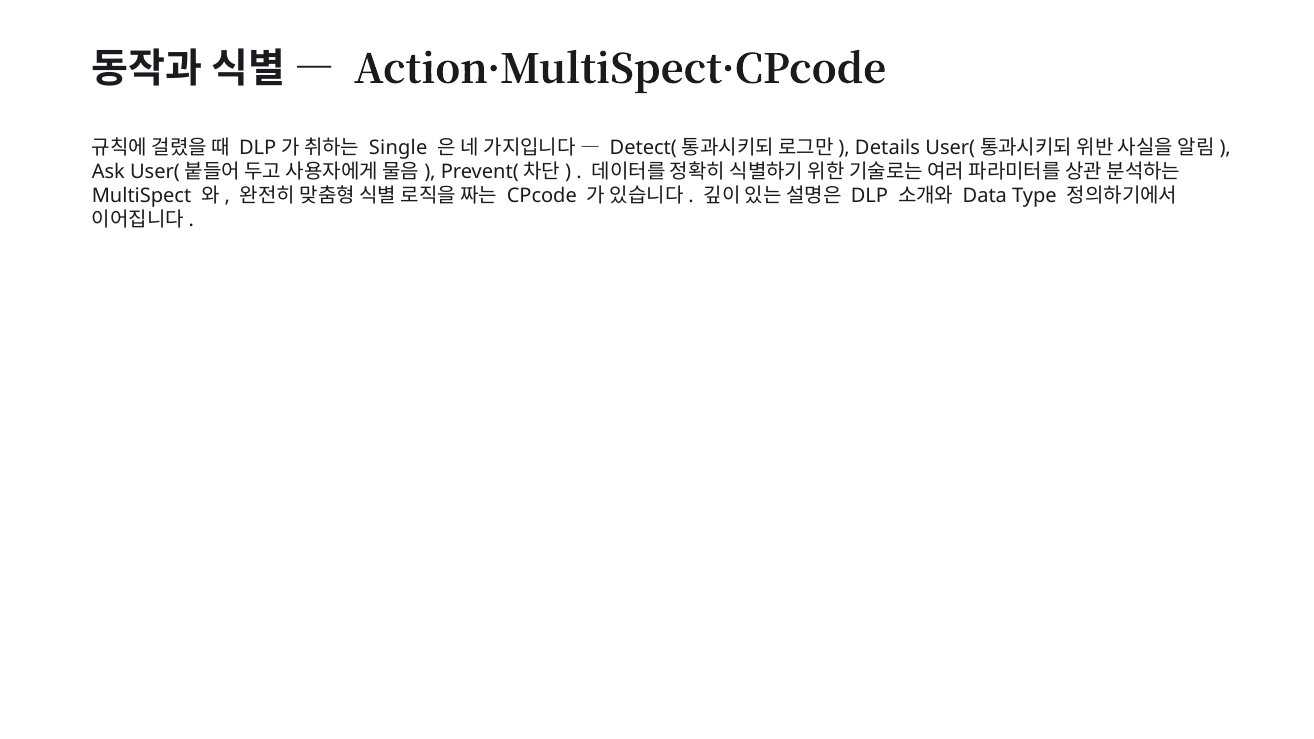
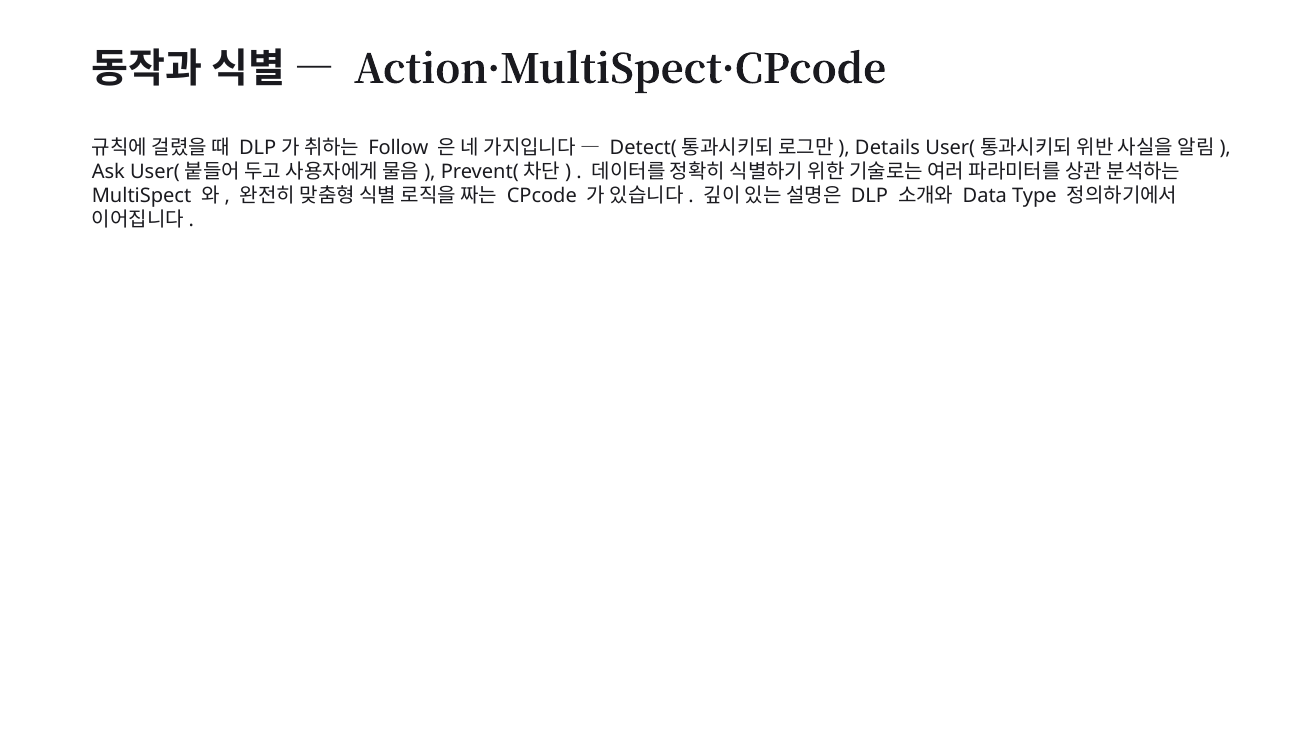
Single: Single -> Follow (398, 148)
